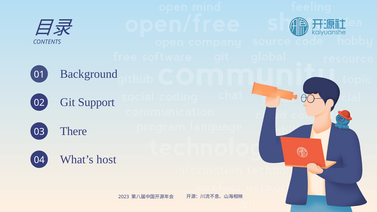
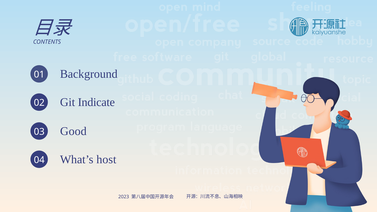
Support: Support -> Indicate (96, 102)
There: There -> Good (73, 131)
